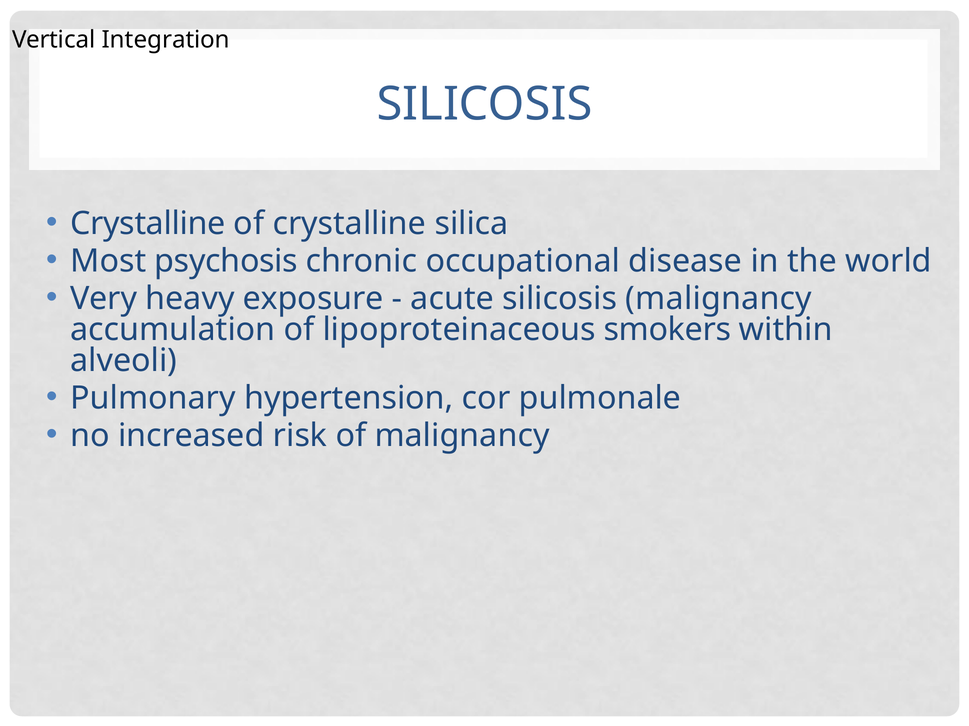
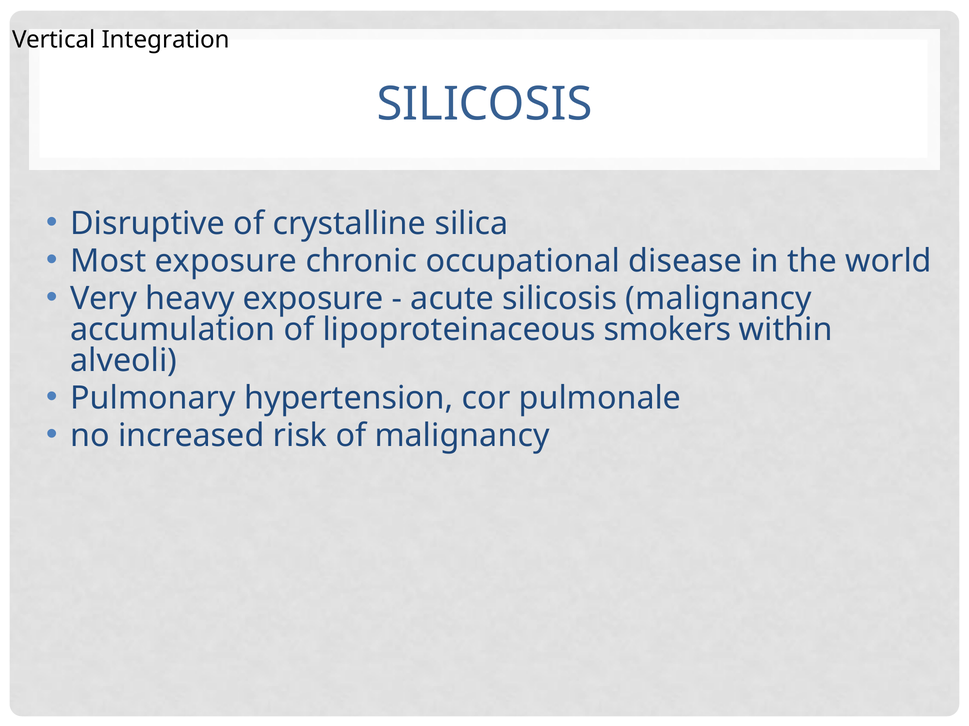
Crystalline: Crystalline -> Disruptive (148, 224)
Most psychosis: psychosis -> exposure (226, 261)
